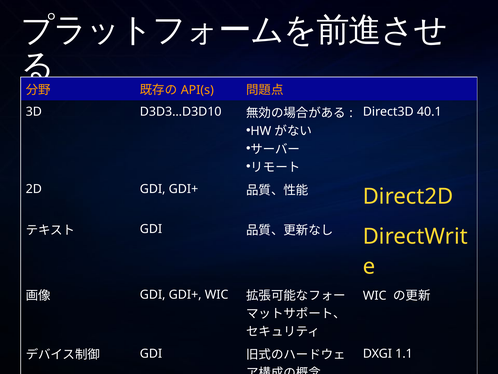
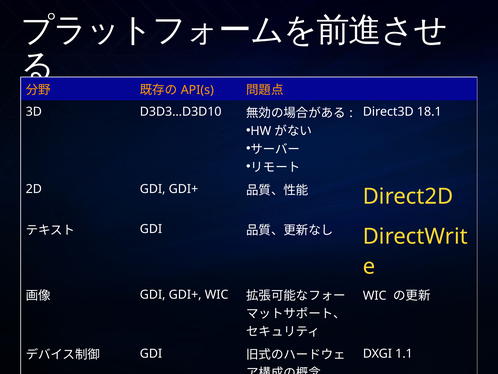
40.1: 40.1 -> 18.1 (429, 112)
